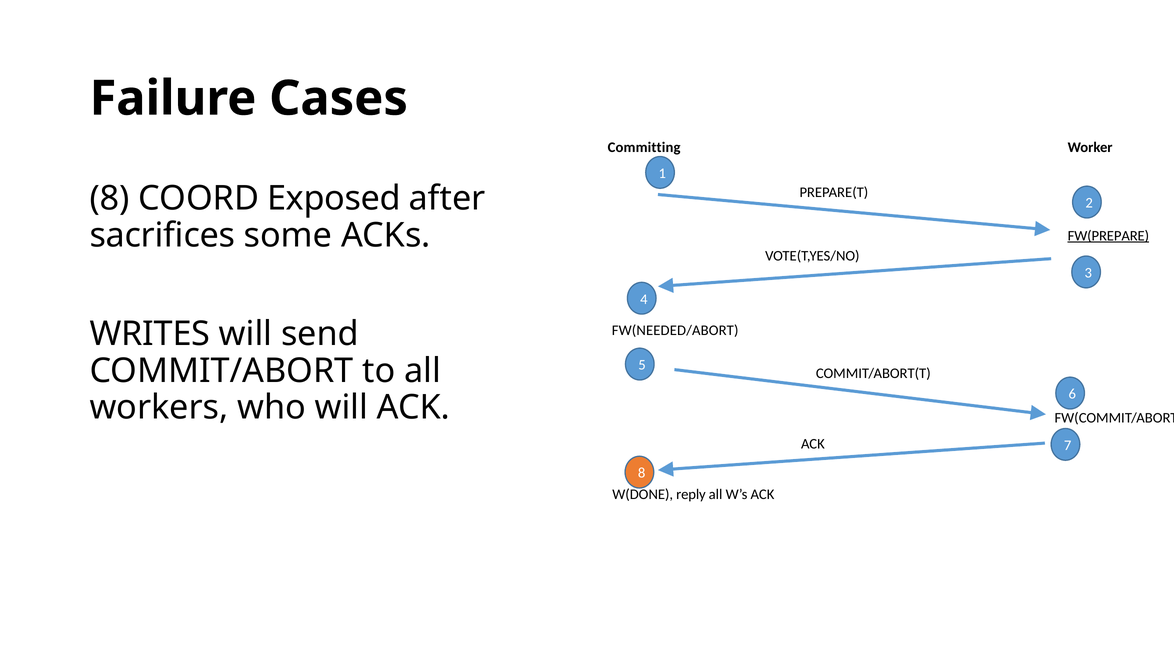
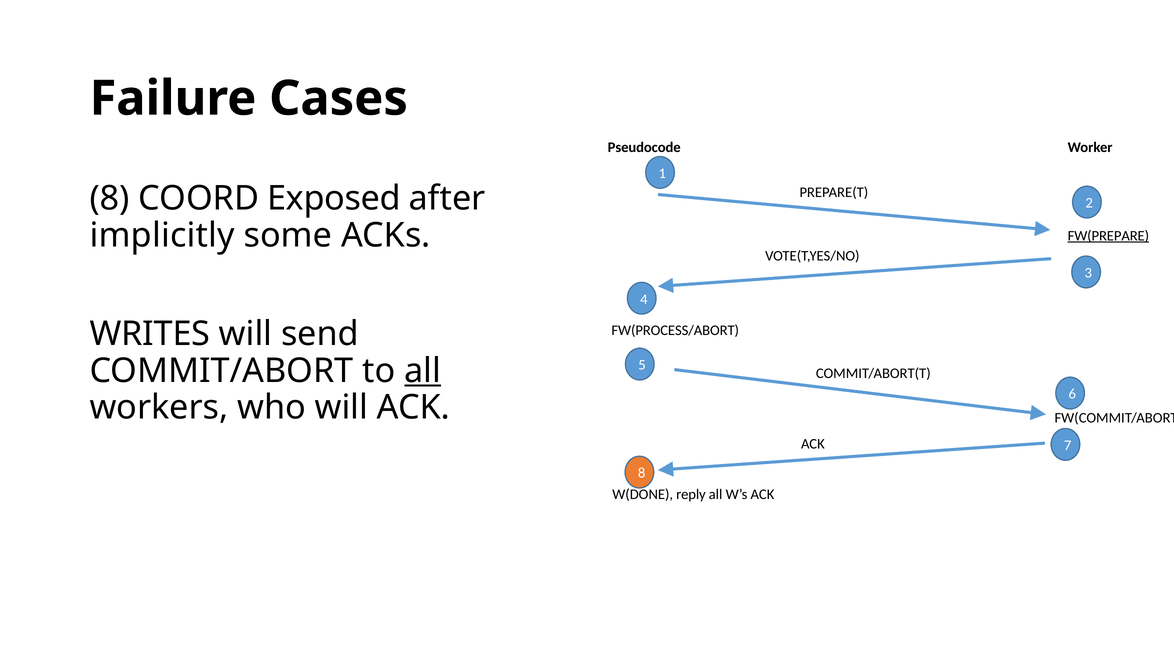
Committing: Committing -> Pseudocode (644, 147)
sacrifices: sacrifices -> implicitly (162, 235)
FW(NEEDED/ABORT: FW(NEEDED/ABORT -> FW(PROCESS/ABORT (675, 331)
all underline: none -> present (423, 371)
